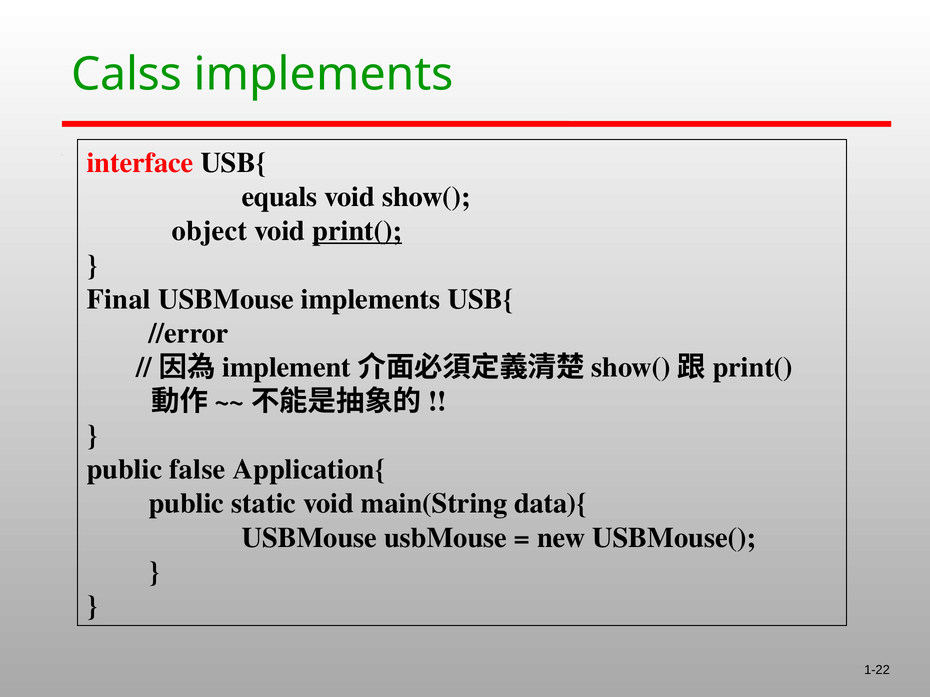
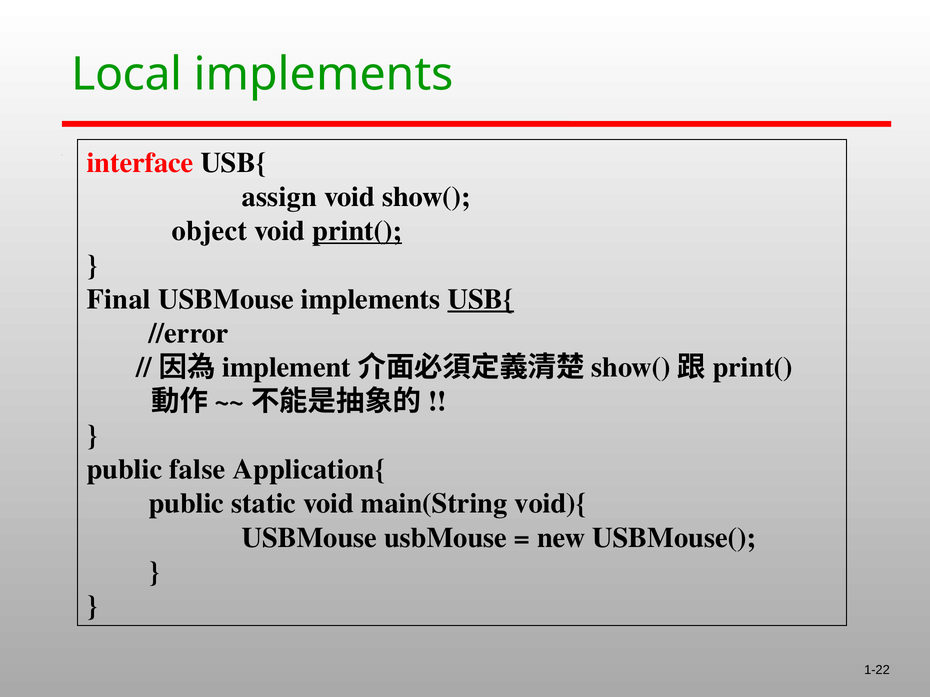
Calss: Calss -> Local (127, 75)
equals: equals -> assign (279, 197)
USB{ underline: none -> present (481, 299)
data){: data){ -> void){ (551, 504)
